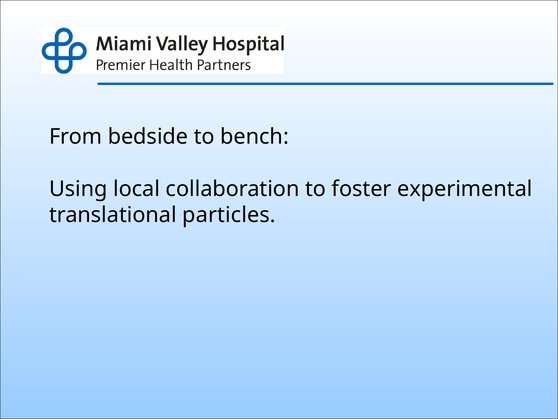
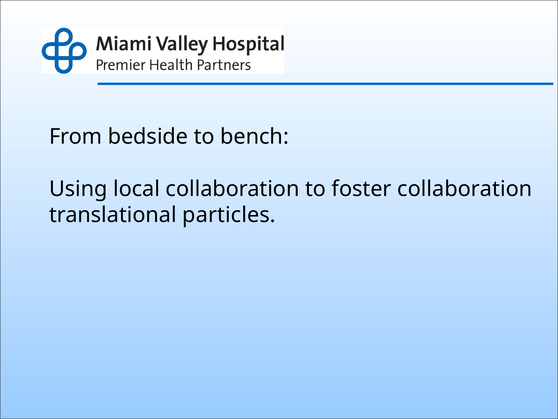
foster experimental: experimental -> collaboration (465, 189)
